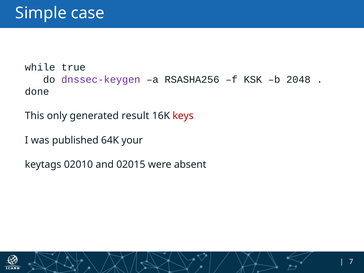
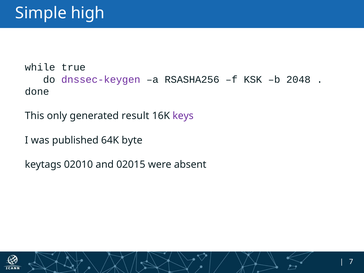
case: case -> high (88, 13)
keys colour: red -> purple (183, 116)
your: your -> byte (132, 140)
